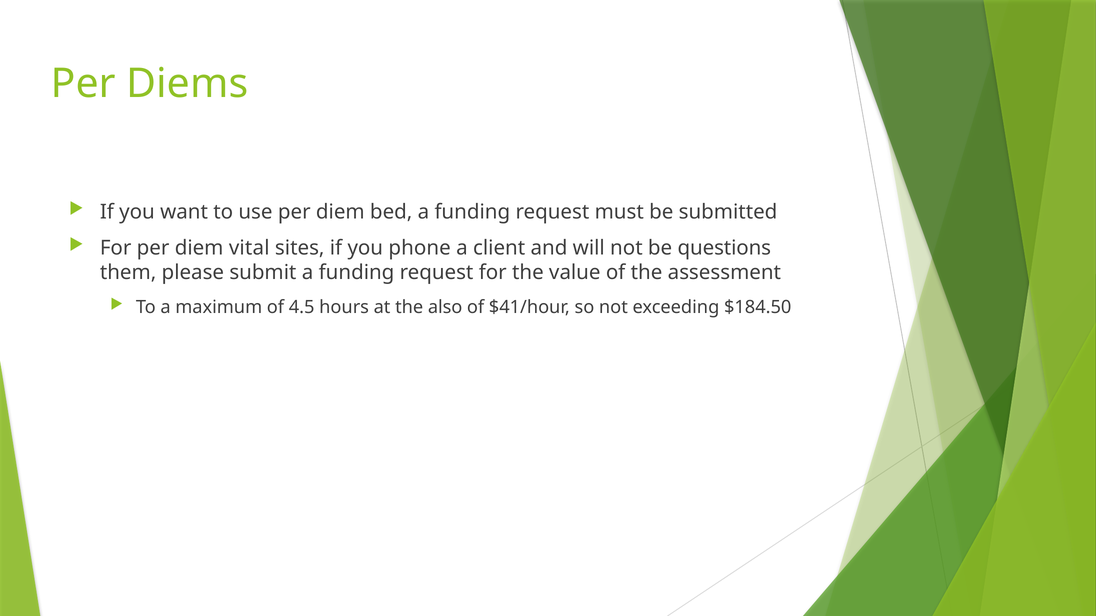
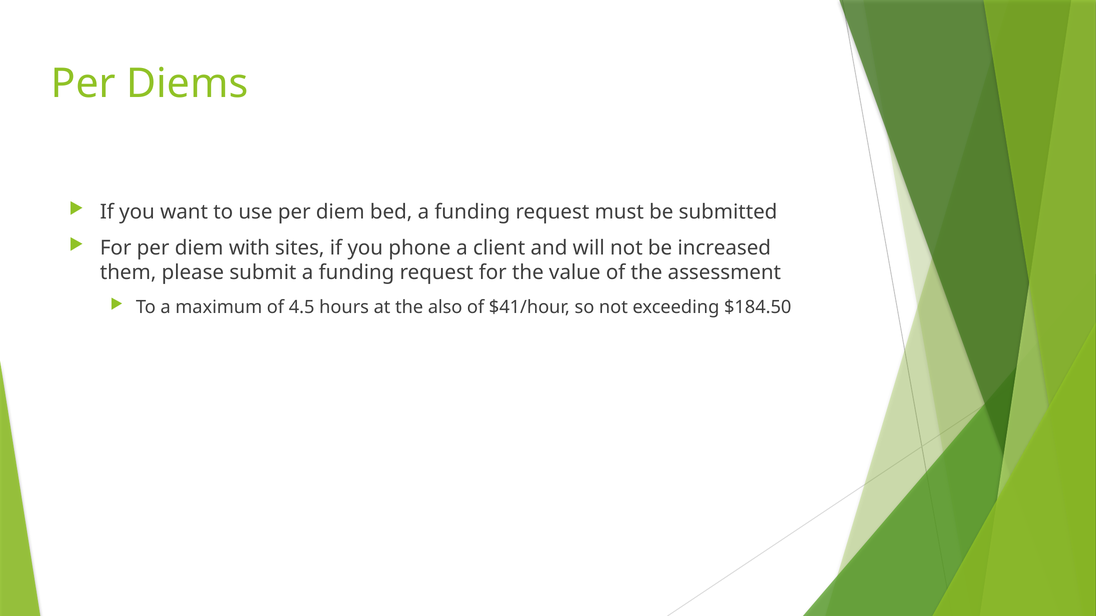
vital: vital -> with (249, 248)
questions: questions -> increased (724, 248)
